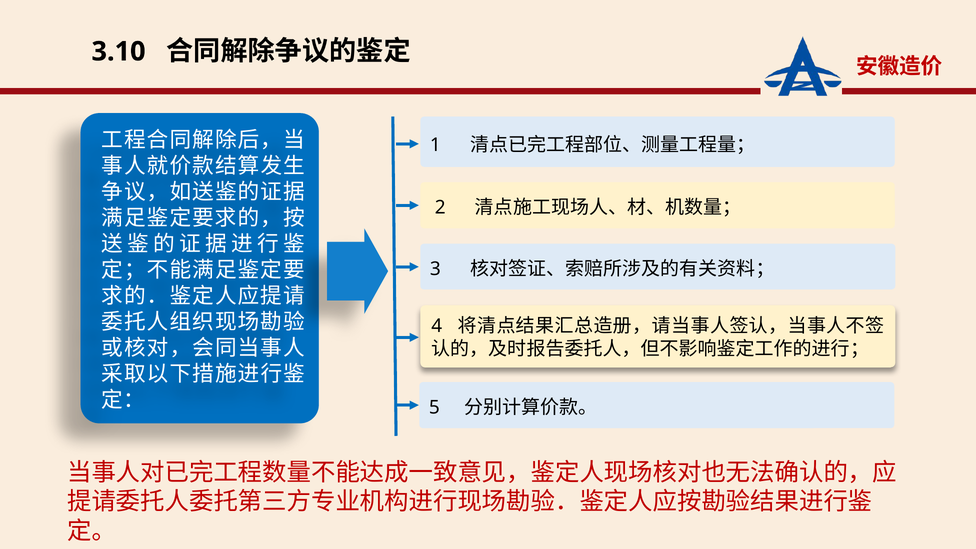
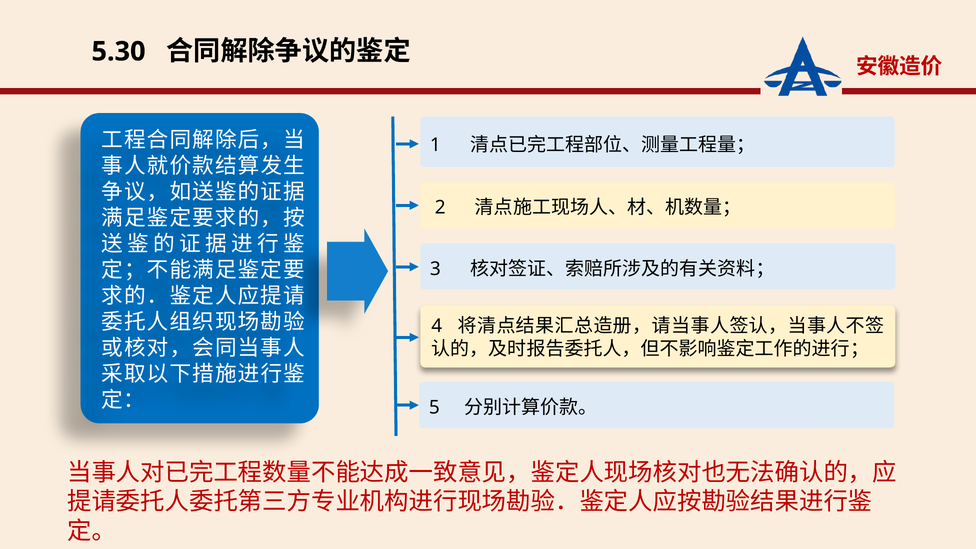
3.10: 3.10 -> 5.30 (119, 52)
